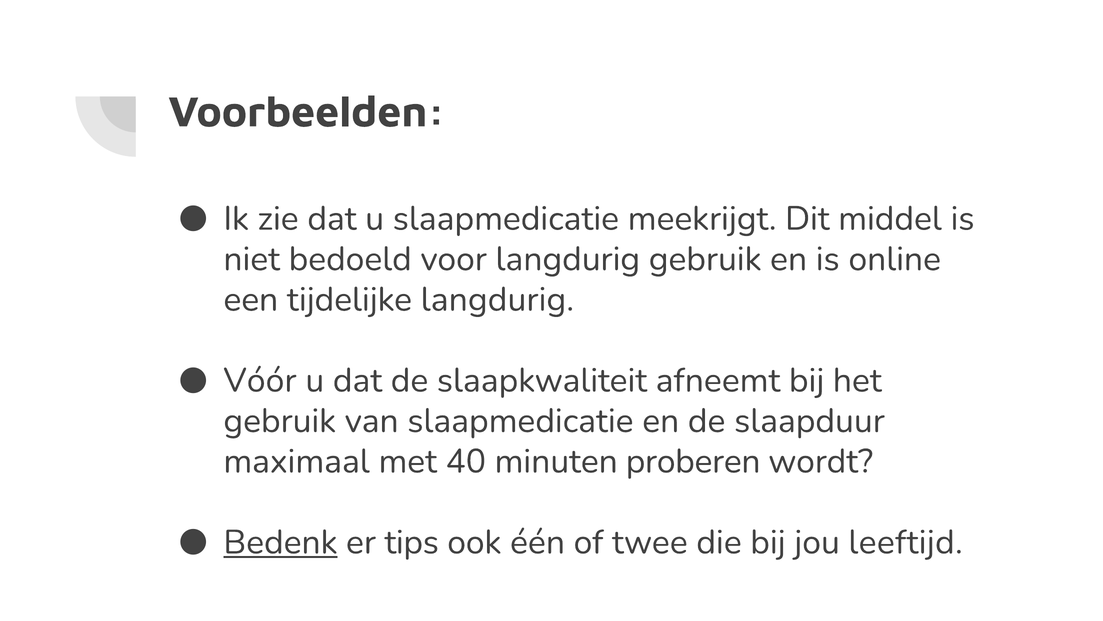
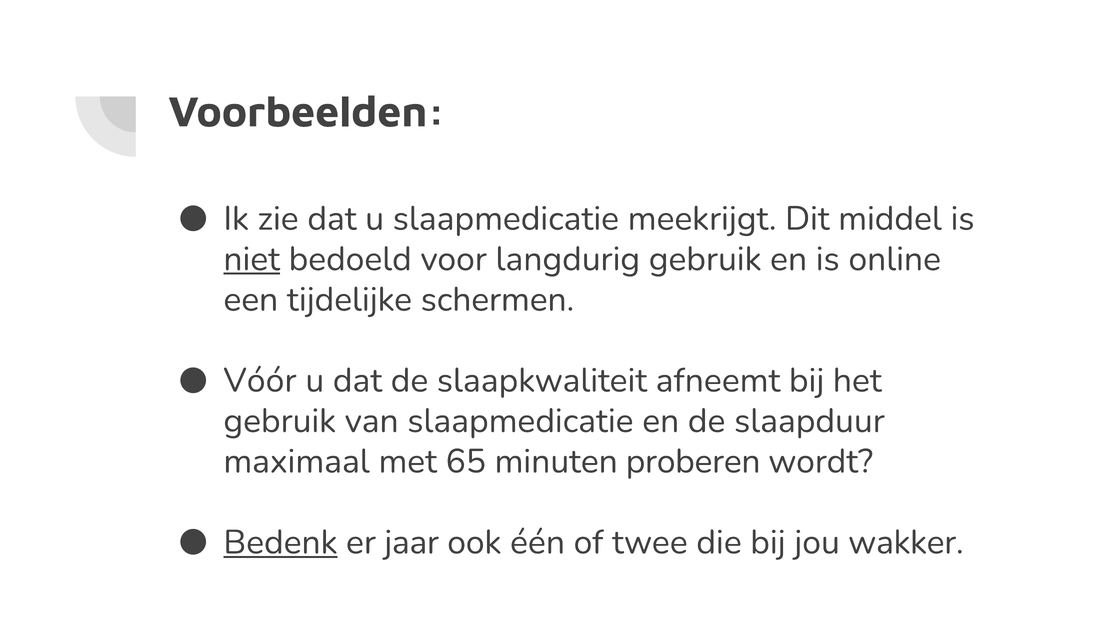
niet underline: none -> present (252, 259)
tijdelijke langdurig: langdurig -> schermen (497, 299)
40: 40 -> 65 (466, 461)
tips: tips -> jaar (412, 542)
leeftijd: leeftijd -> wakker (906, 542)
